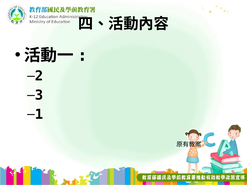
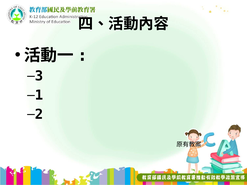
2: 2 -> 3 (39, 76)
3: 3 -> 1 (39, 95)
1: 1 -> 2 (39, 115)
